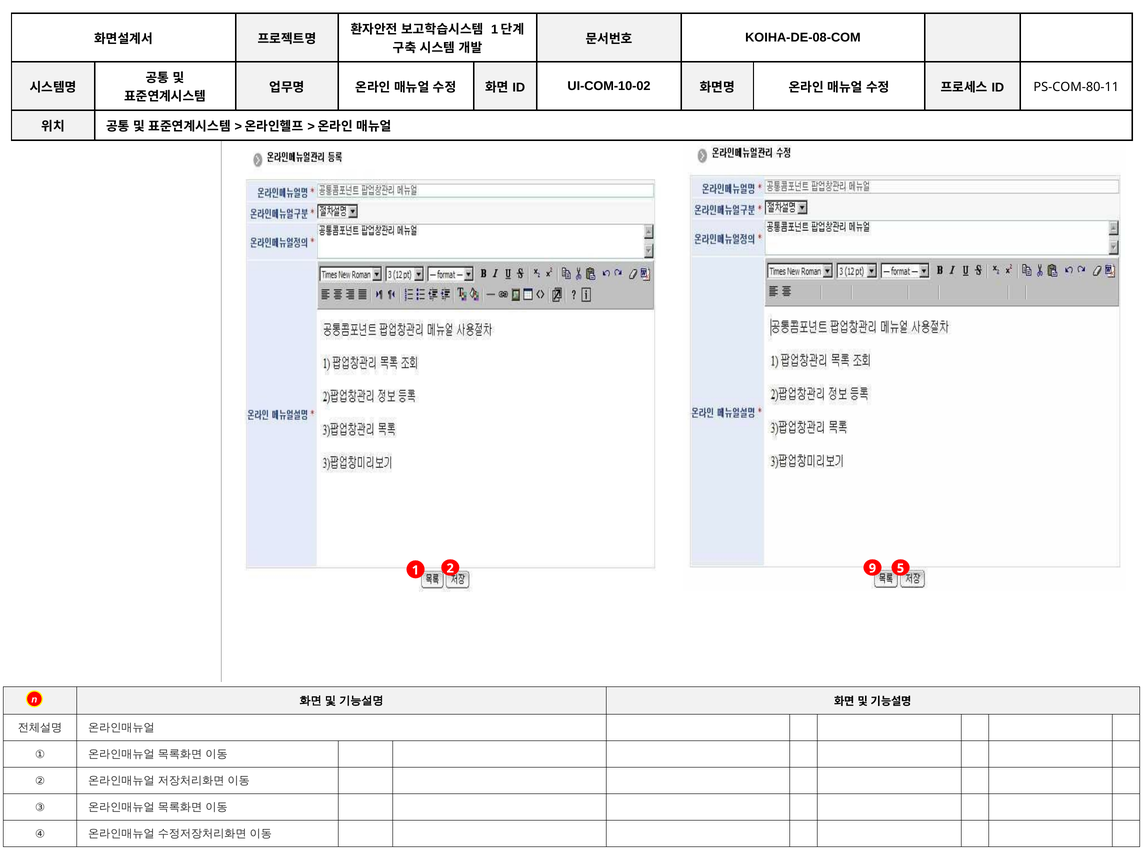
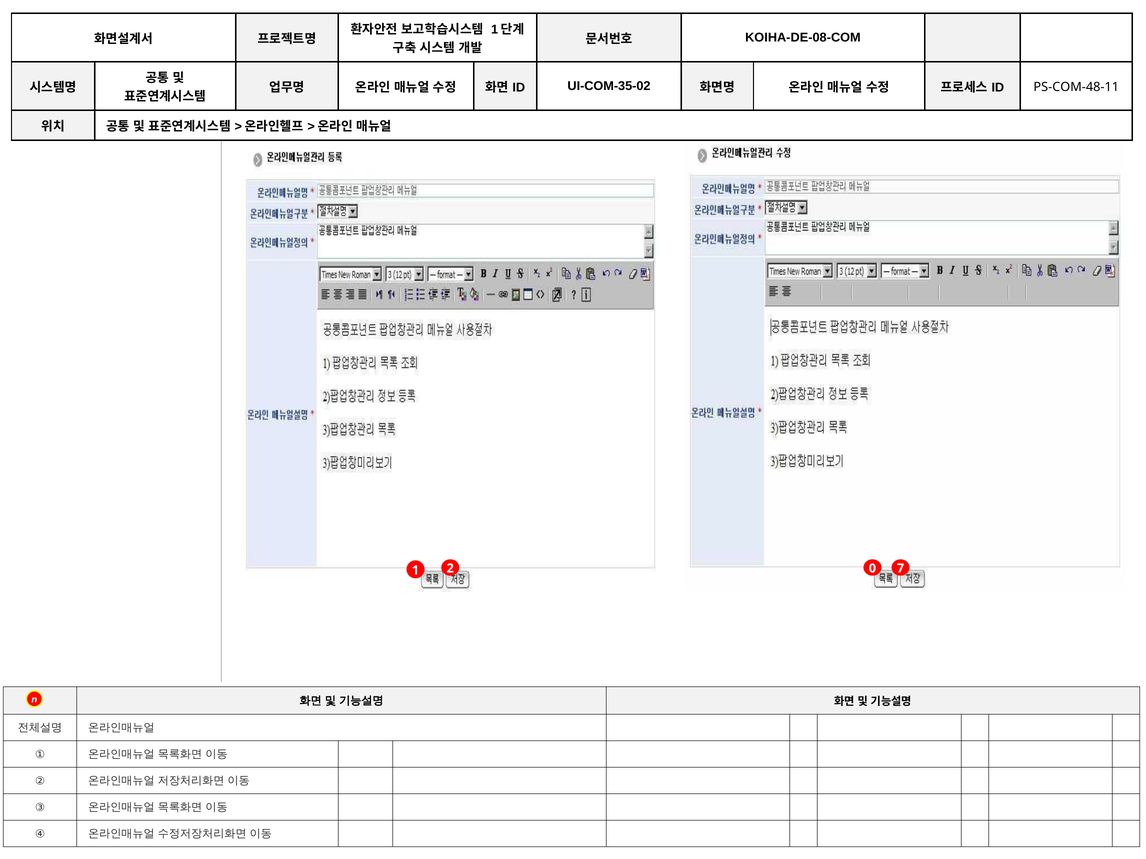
UI-COM-10-02: UI-COM-10-02 -> UI-COM-35-02 (609, 86)
PS-COM-80-11: PS-COM-80-11 -> PS-COM-48-11 (1076, 87)
9: 9 -> 0 (872, 569)
5: 5 -> 7 (900, 569)
